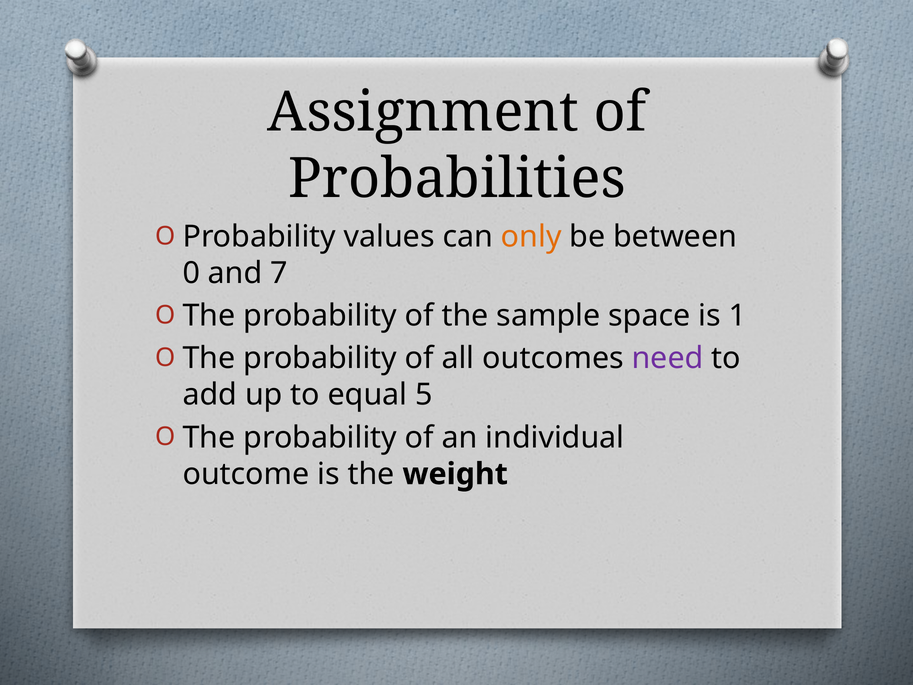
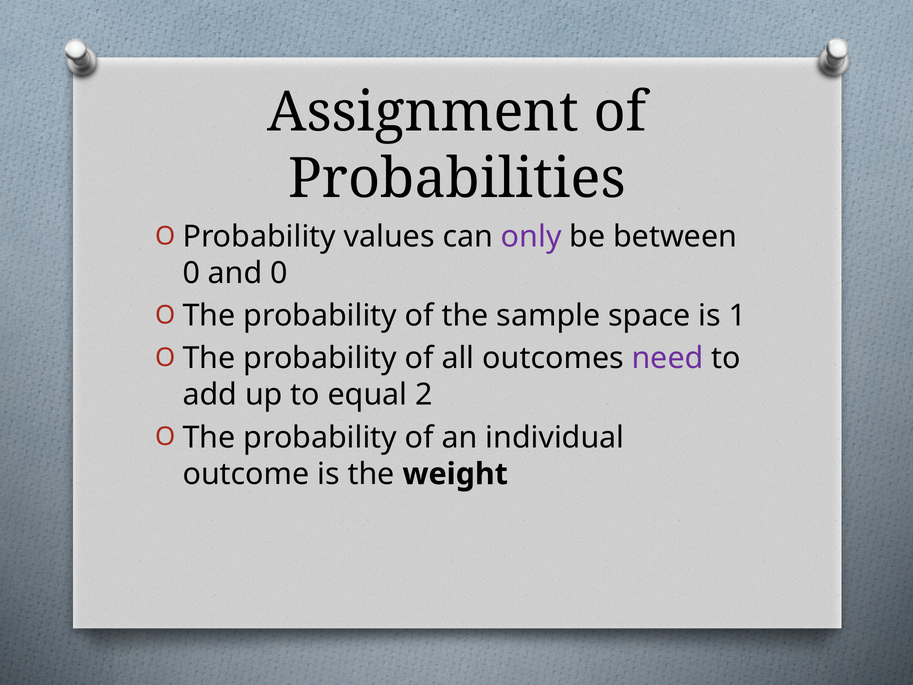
only colour: orange -> purple (531, 237)
and 7: 7 -> 0 (279, 273)
5: 5 -> 2 (424, 395)
